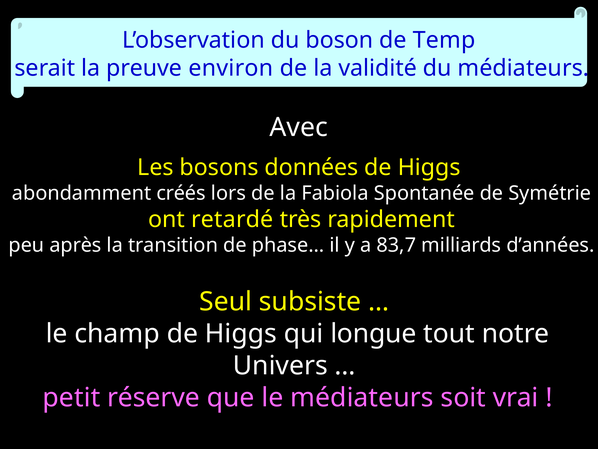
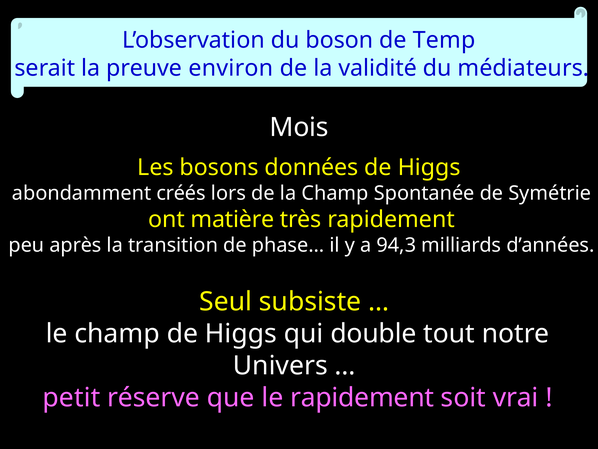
Avec: Avec -> Mois (299, 127)
la Fabiola: Fabiola -> Champ (335, 193)
retardé: retardé -> matière (232, 219)
83,7: 83,7 -> 94,3 (396, 245)
longue: longue -> double (373, 333)
le médiateurs: médiateurs -> rapidement (362, 397)
